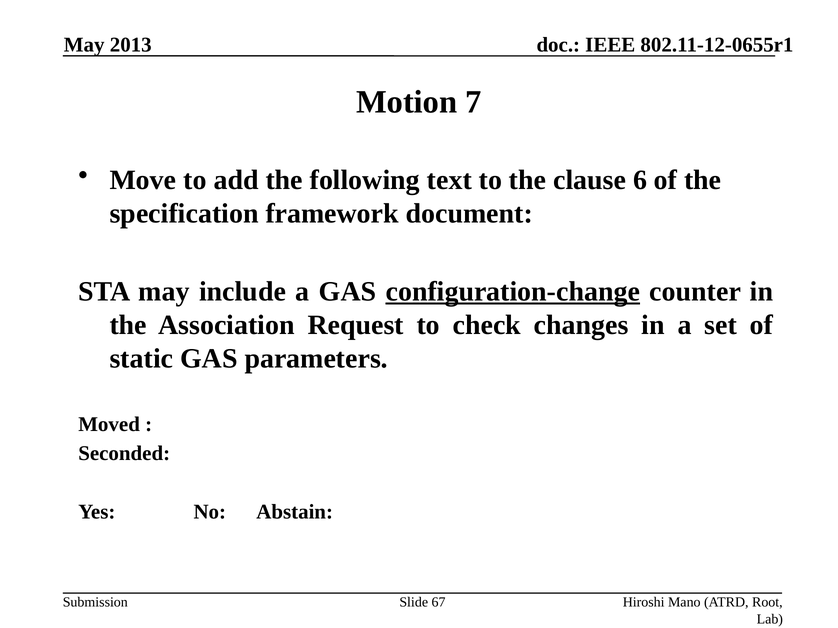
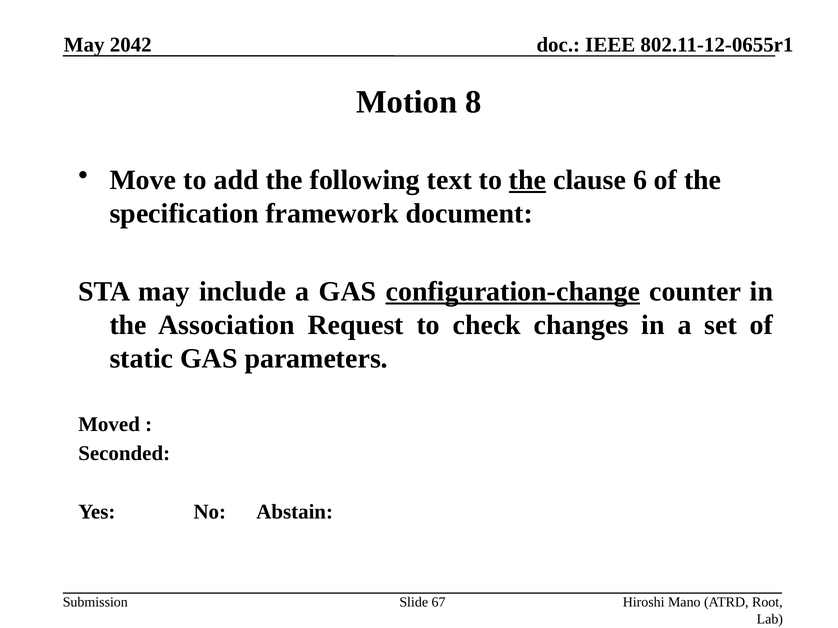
2013: 2013 -> 2042 (131, 45)
7: 7 -> 8 (474, 102)
the underline: none -> present (528, 180)
